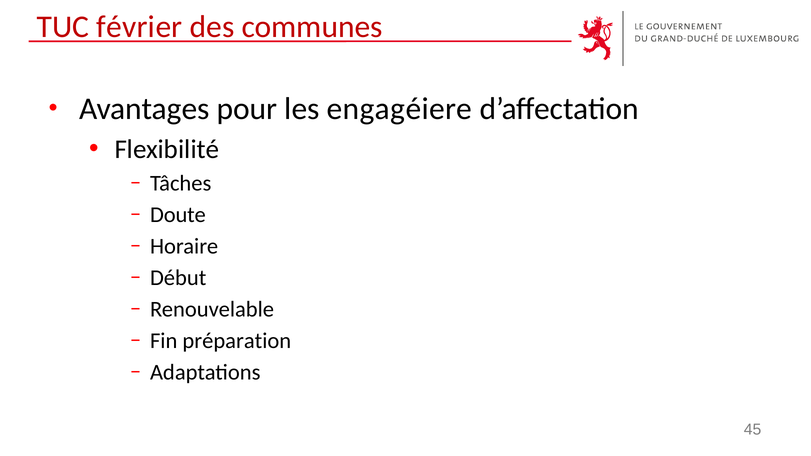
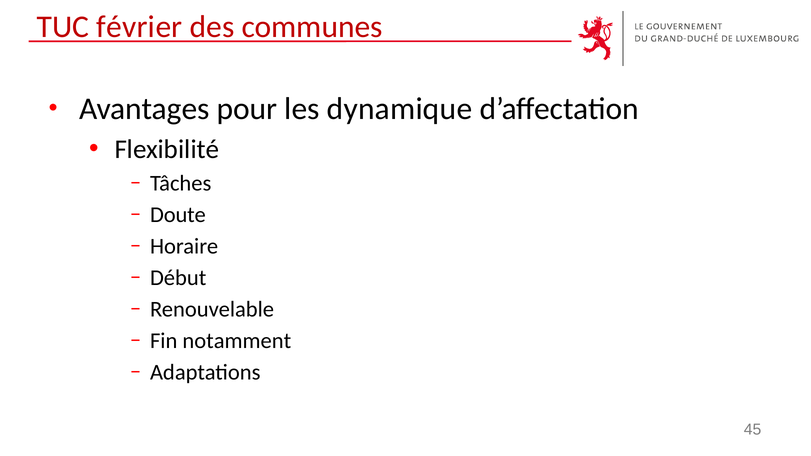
engagéiere: engagéiere -> dynamique (400, 109)
préparation: préparation -> notamment (237, 341)
